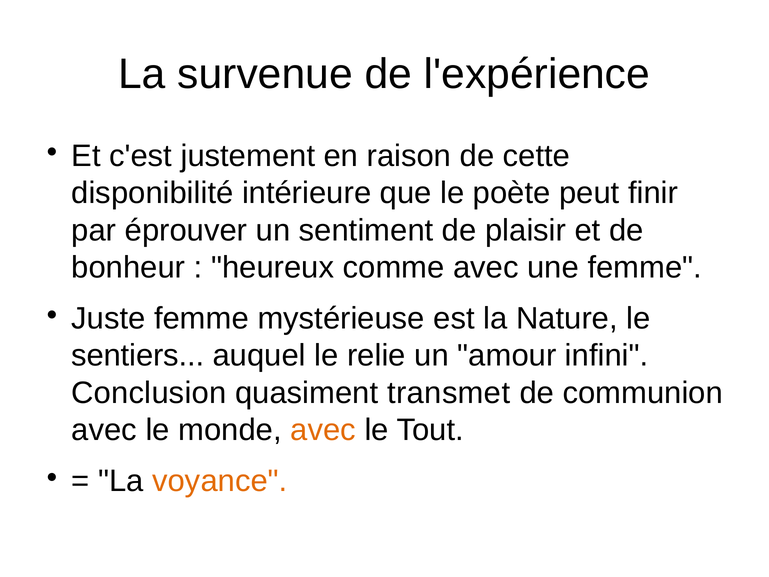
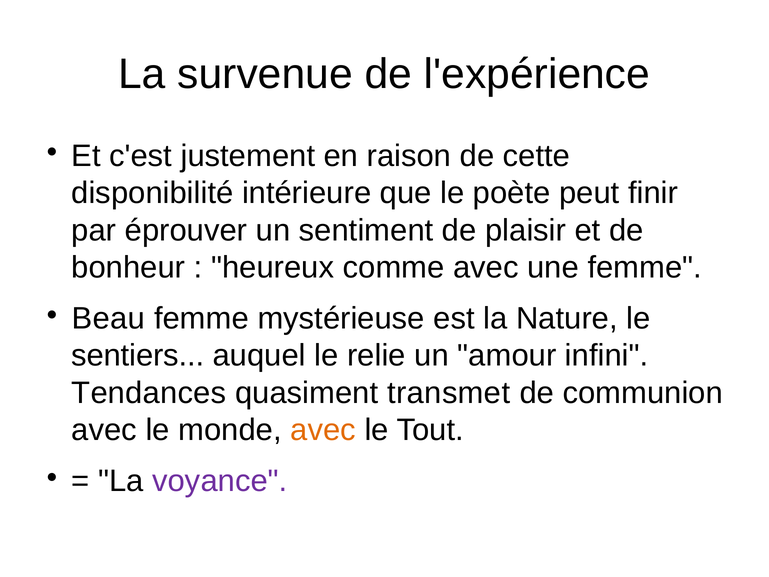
Juste: Juste -> Beau (108, 318)
Conclusion: Conclusion -> Tendances (149, 393)
voyance colour: orange -> purple (220, 481)
